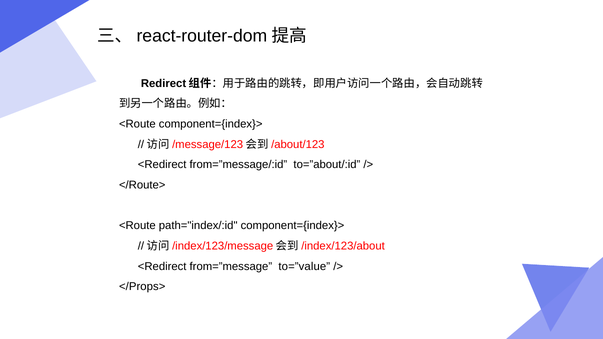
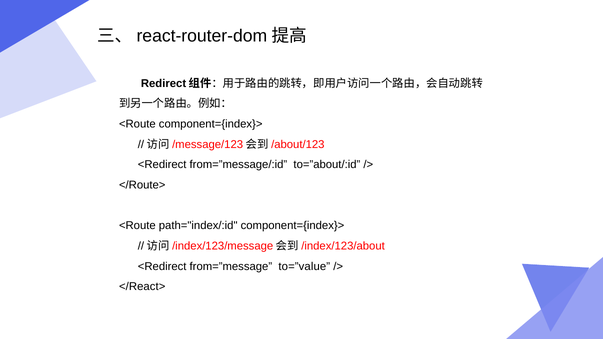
</Props>: </Props> -> </React> (142, 287)
